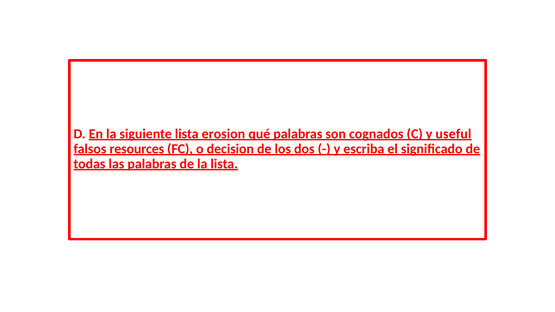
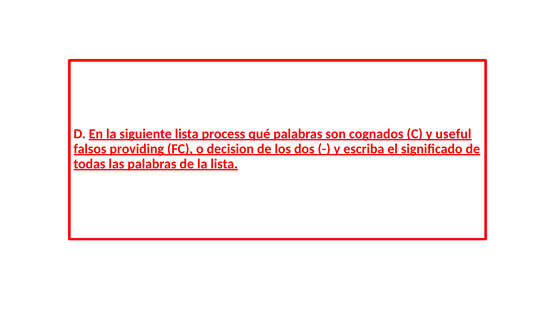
erosion: erosion -> process (223, 134)
resources: resources -> providing (137, 149)
